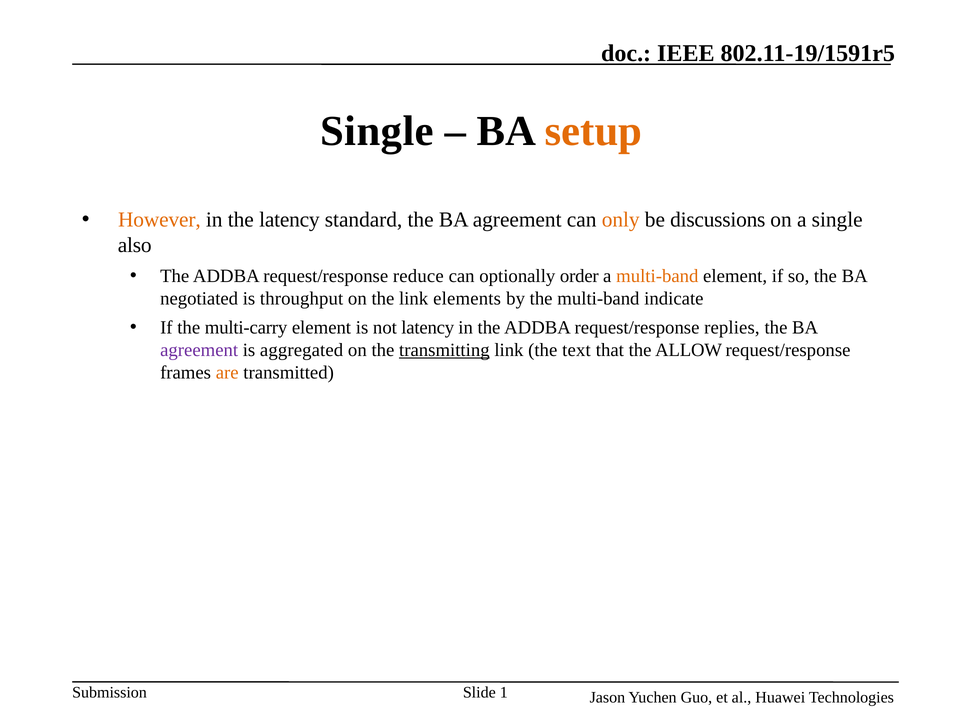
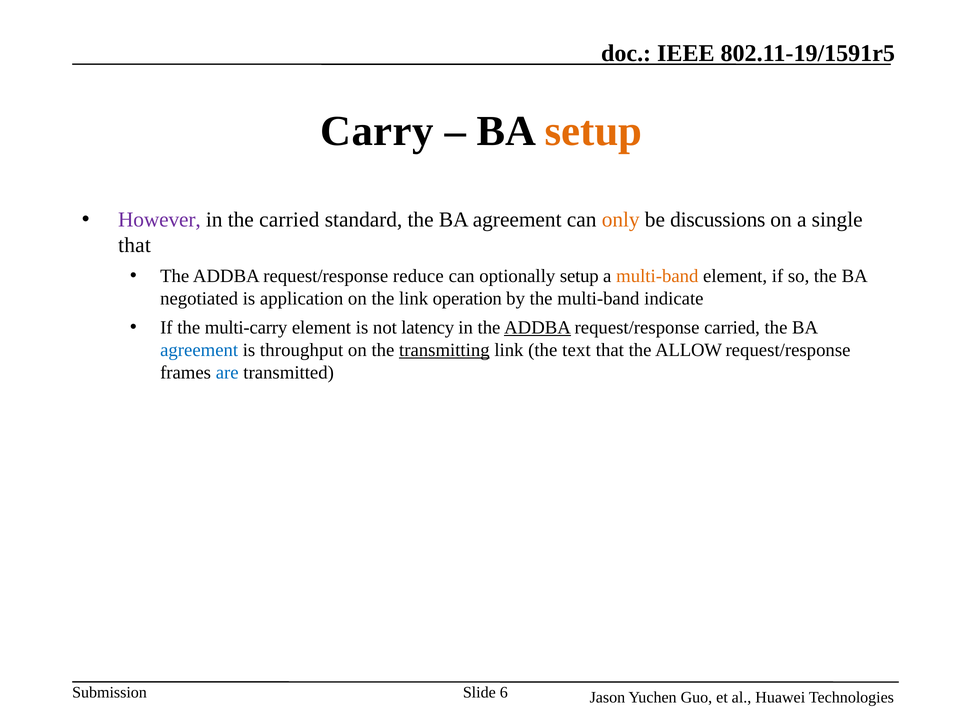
Single: Single -> Carry (377, 131)
However colour: orange -> purple (159, 220)
the latency: latency -> carried (289, 220)
also: also -> that (135, 245)
optionally order: order -> setup (579, 276)
throughput: throughput -> application (302, 299)
elements: elements -> operation (467, 299)
ADDBA underline: none -> present (537, 328)
request/response replies: replies -> carried (732, 328)
agreement colour: purple -> blue (199, 350)
aggregated: aggregated -> throughput (302, 350)
are colour: orange -> blue (227, 373)
1: 1 -> 6 (504, 693)
